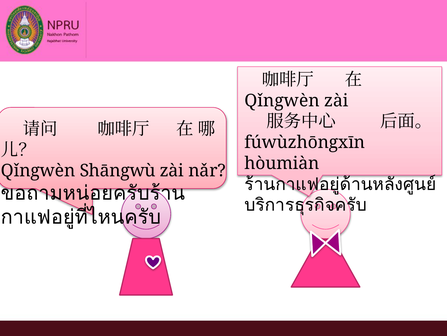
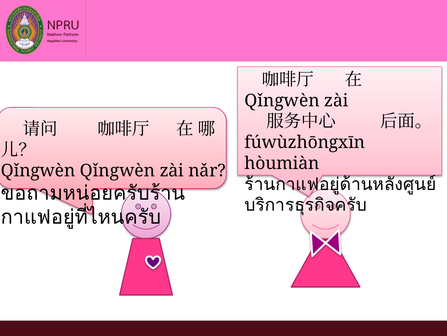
Qǐngwèn Shāngwù: Shāngwù -> Qǐngwèn (117, 170)
